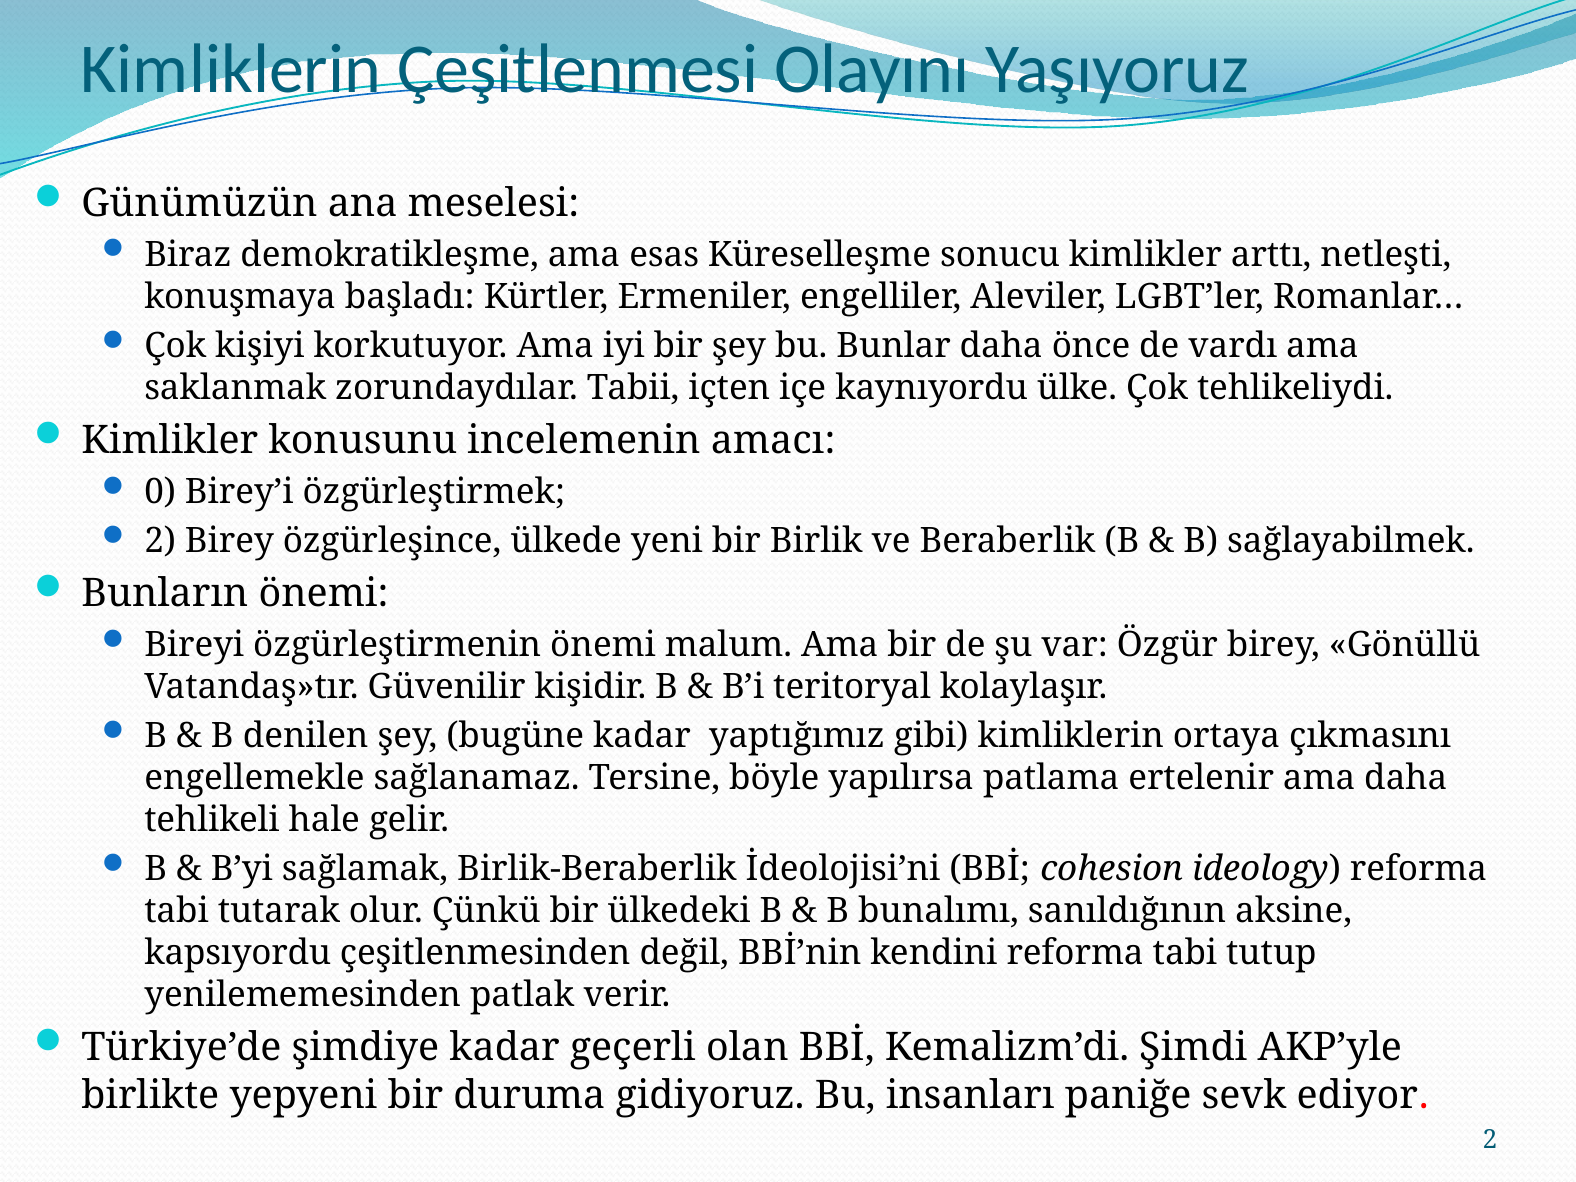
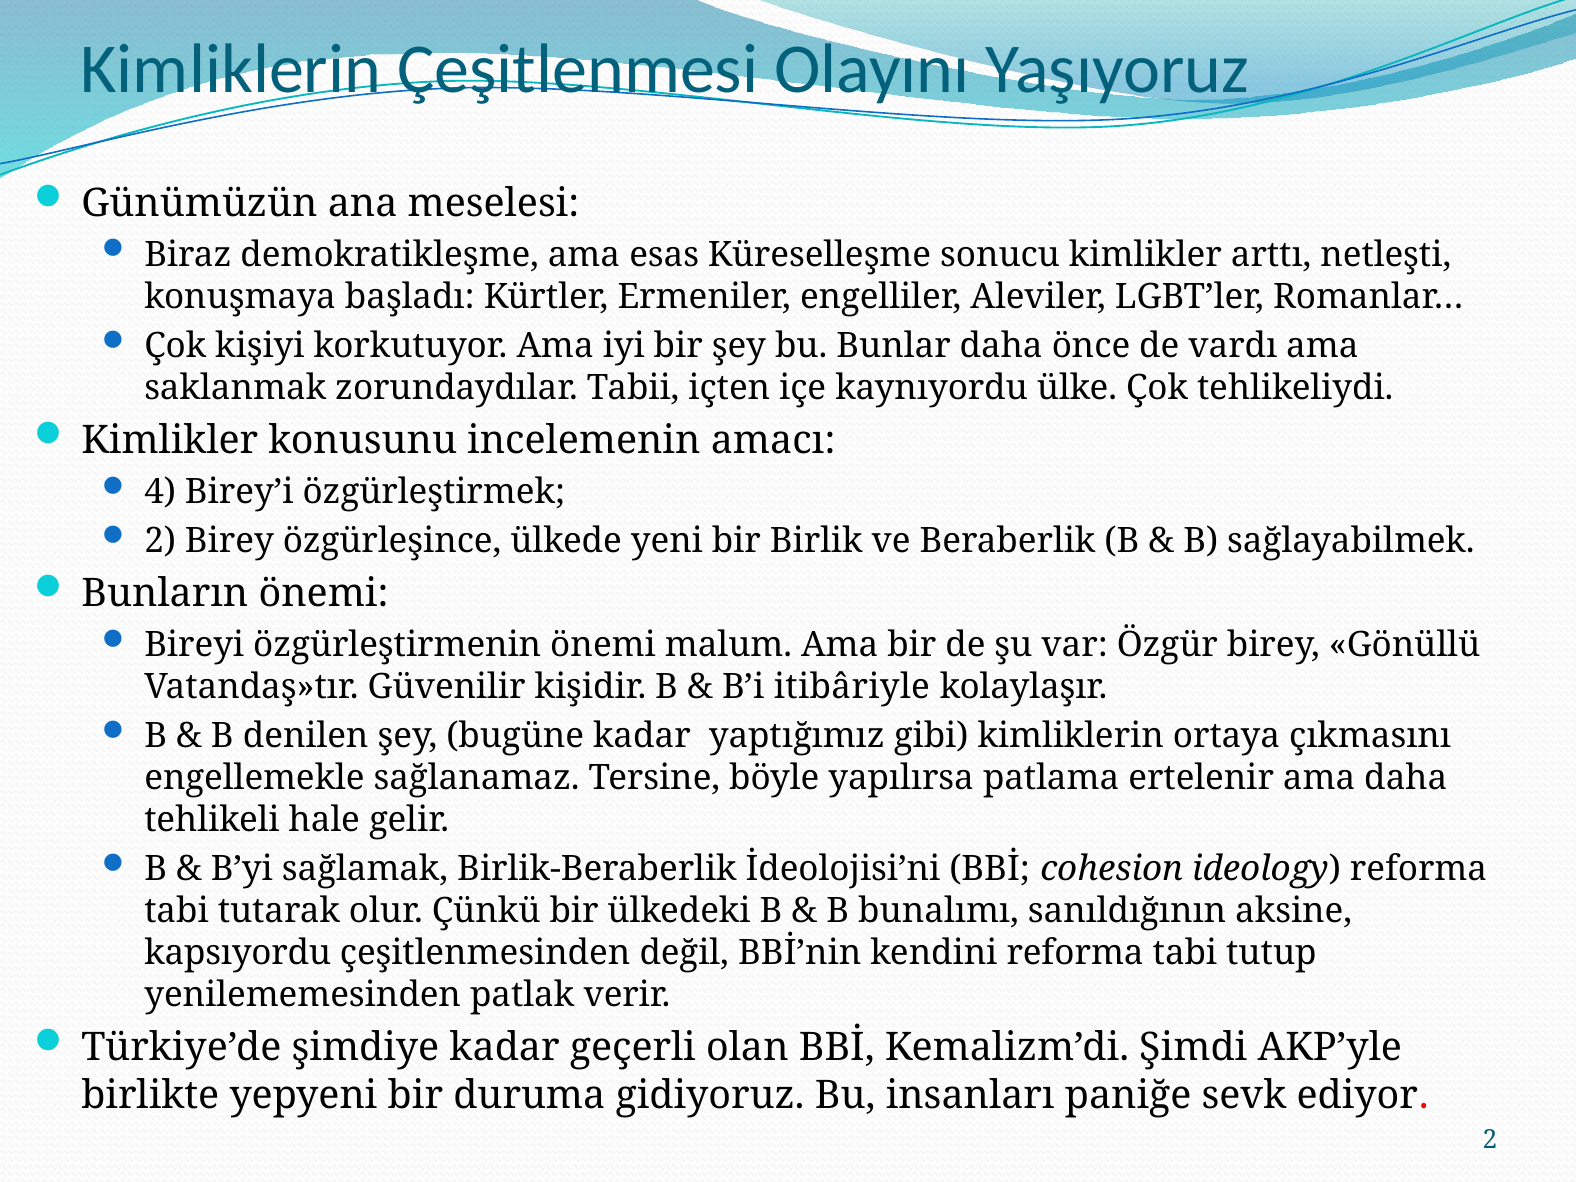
0: 0 -> 4 (160, 492)
teritoryal: teritoryal -> itibâriyle (852, 687)
